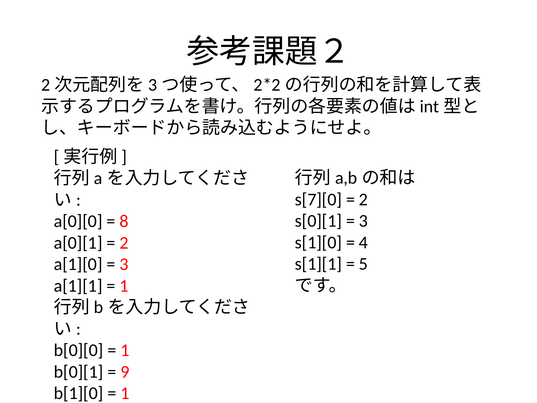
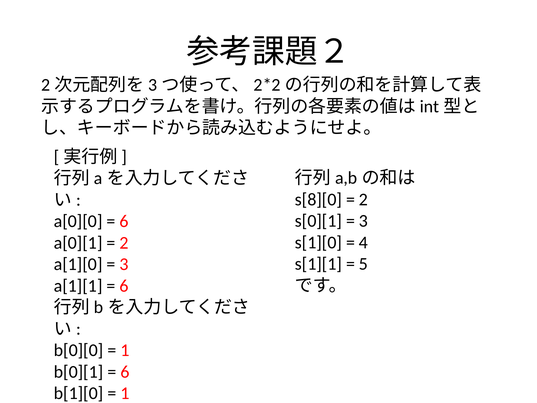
s[7][0: s[7][0 -> s[8][0 (318, 199)
8: 8 -> 6 (124, 221)
1: 1 -> 6 (124, 286)
9: 9 -> 6 (125, 372)
